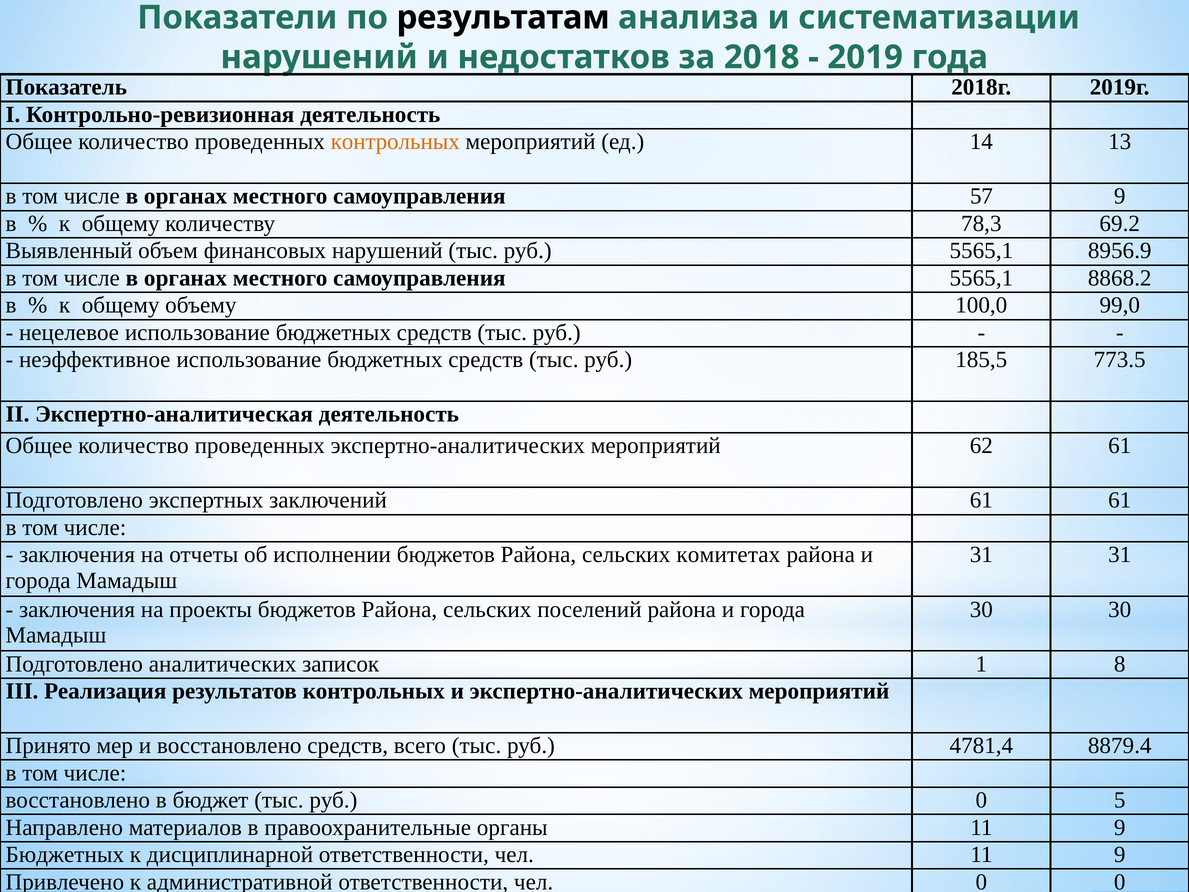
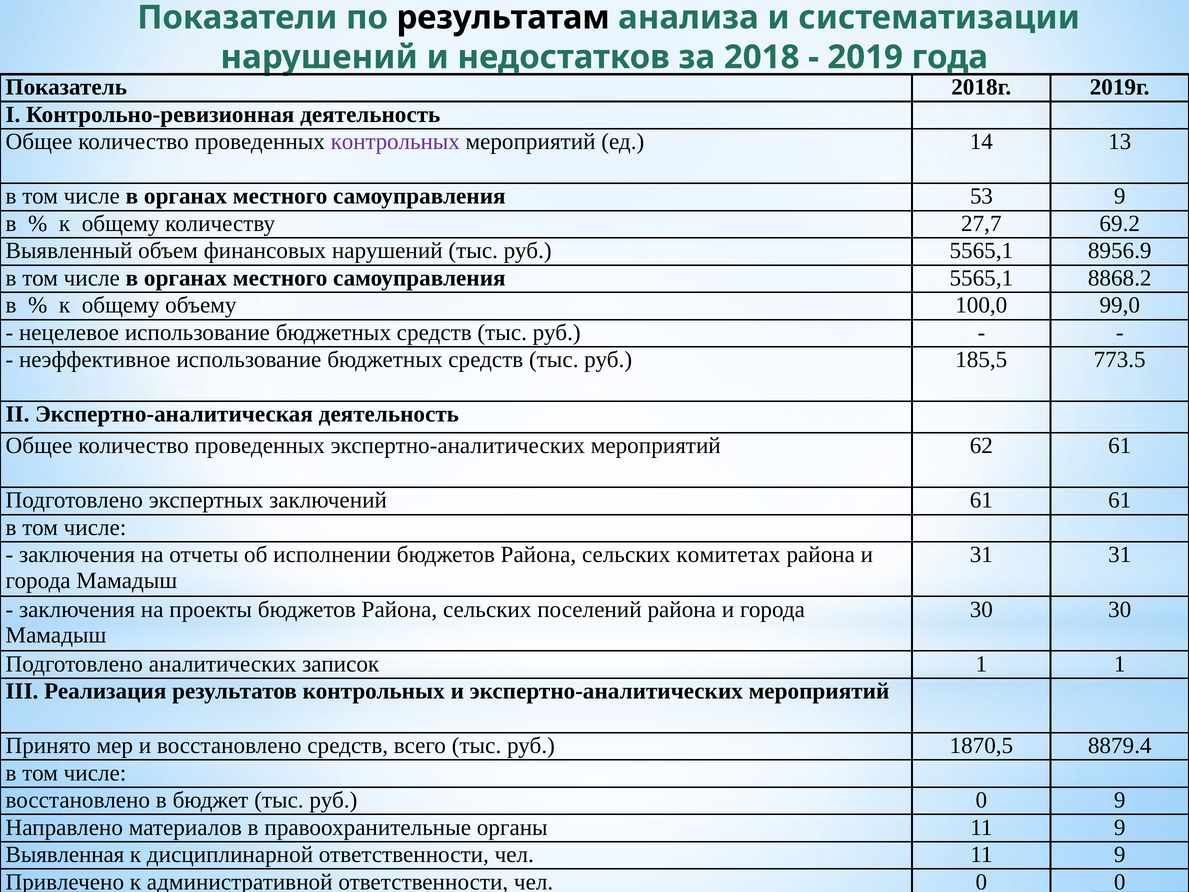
контрольных colour: orange -> purple (395, 142)
57: 57 -> 53 (981, 196)
78,3: 78,3 -> 27,7 (981, 223)
1 8: 8 -> 1 (1120, 664)
4781,4: 4781,4 -> 1870,5 (981, 745)
0 5: 5 -> 9 (1120, 800)
Бюджетных: Бюджетных -> Выявленная (65, 854)
